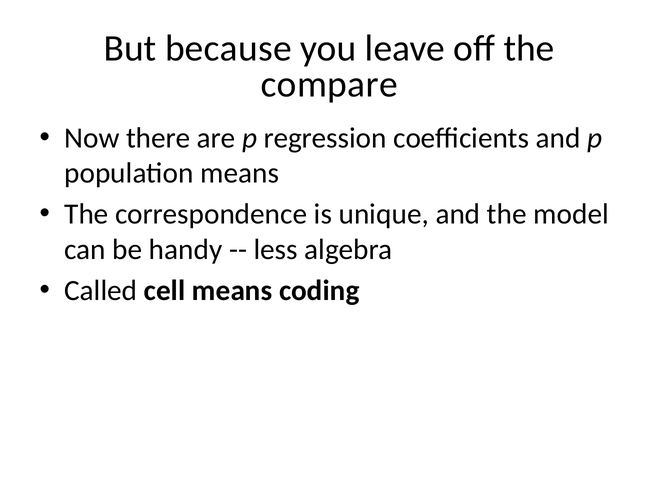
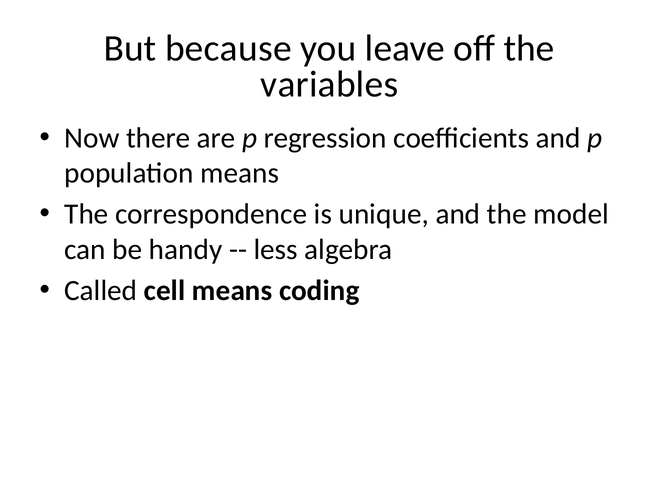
compare: compare -> variables (329, 85)
